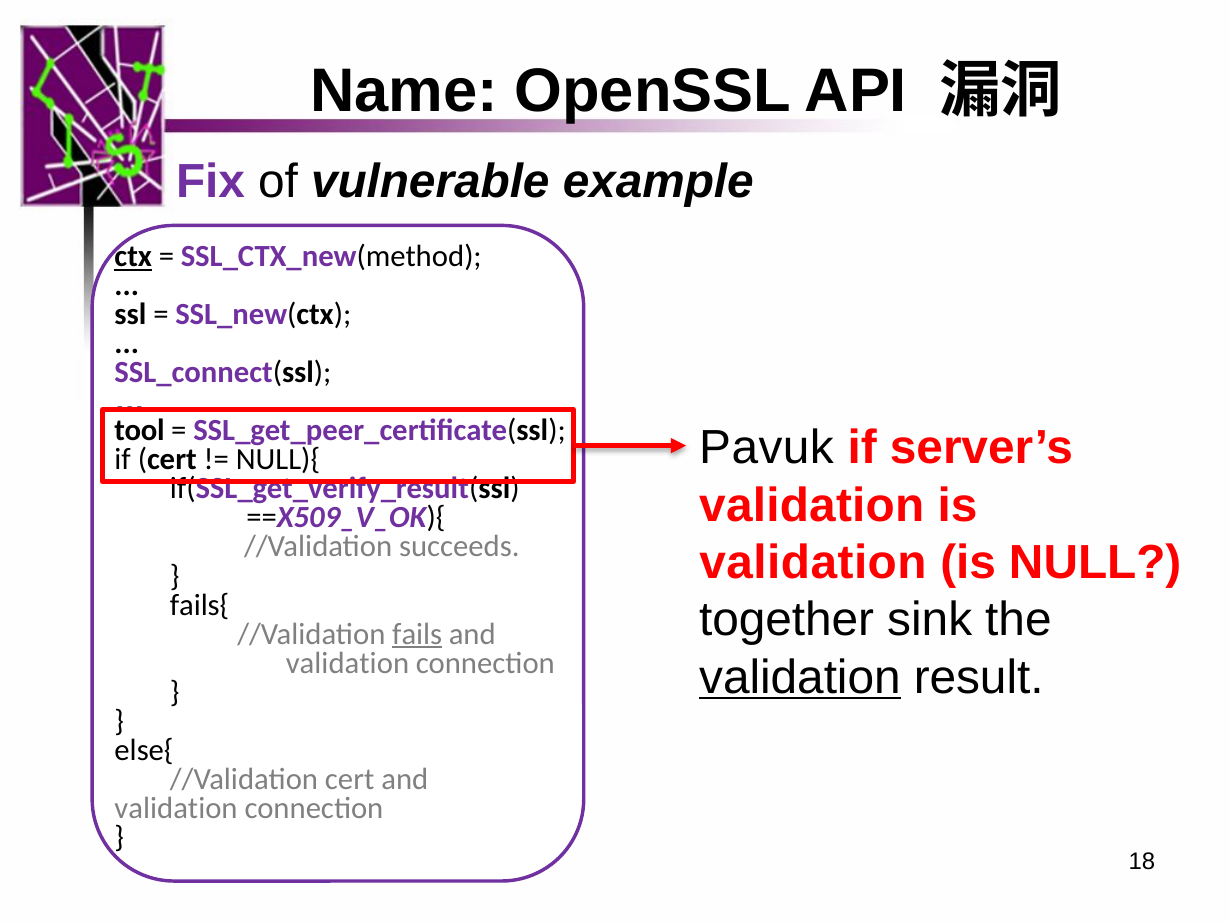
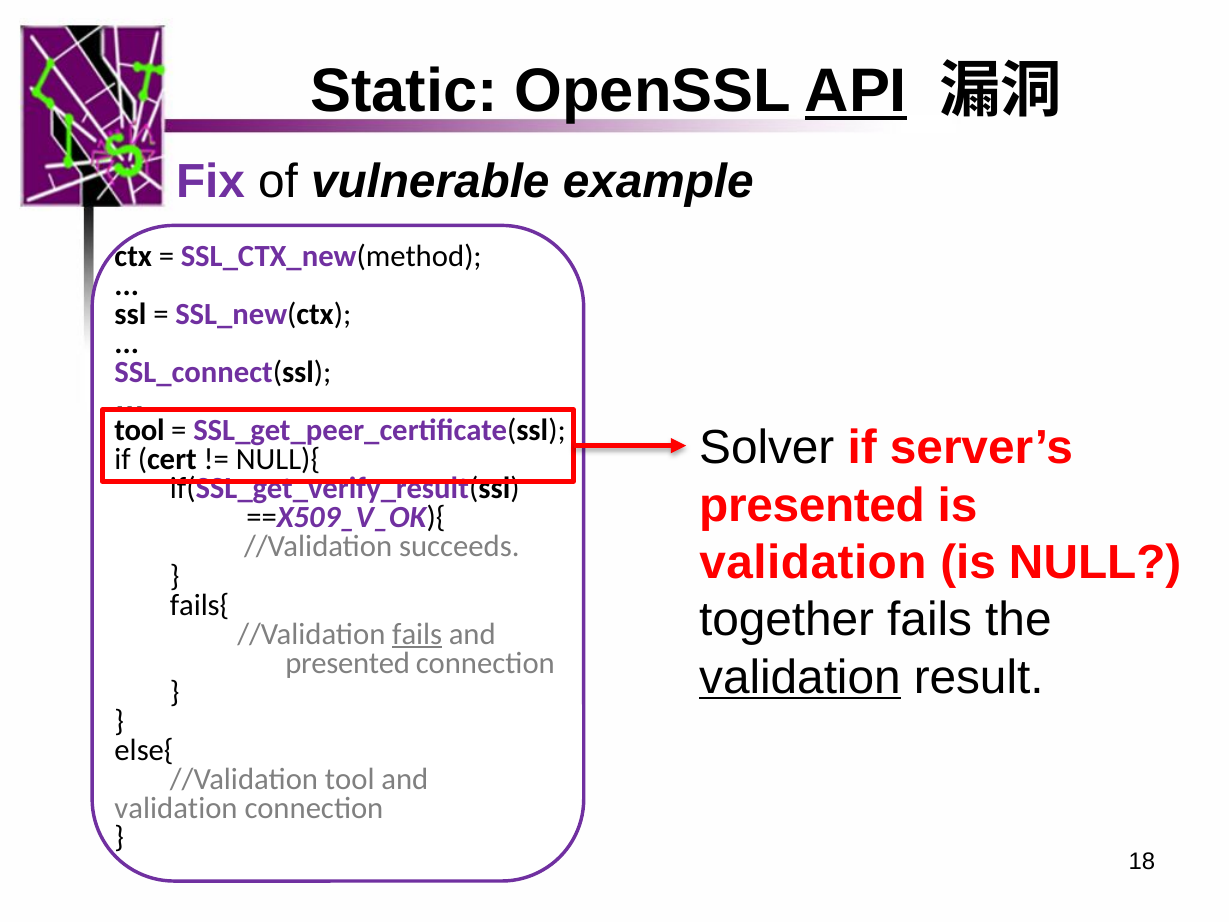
Name: Name -> Static (404, 91)
API underline: none -> present (856, 91)
ctx underline: present -> none (133, 256)
Pavuk: Pavuk -> Solver (767, 448)
validation: validation -> presented (812, 505)
together sink: sink -> fails (930, 620)
validation: validation -> presented (348, 663)
//Validation cert: cert -> tool (350, 779)
